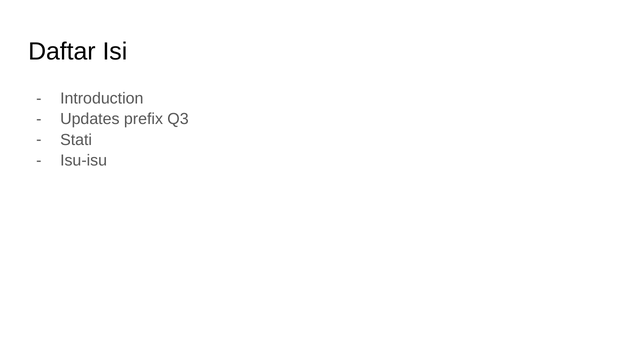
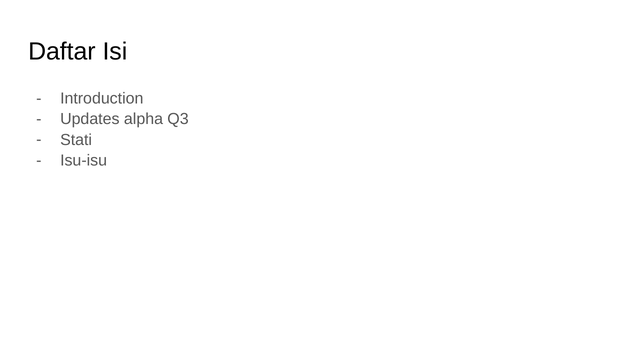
prefix: prefix -> alpha (143, 119)
